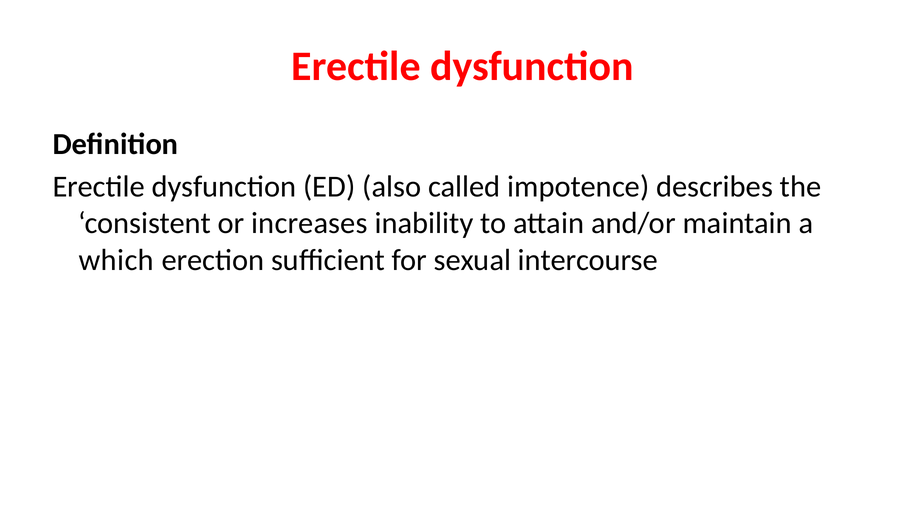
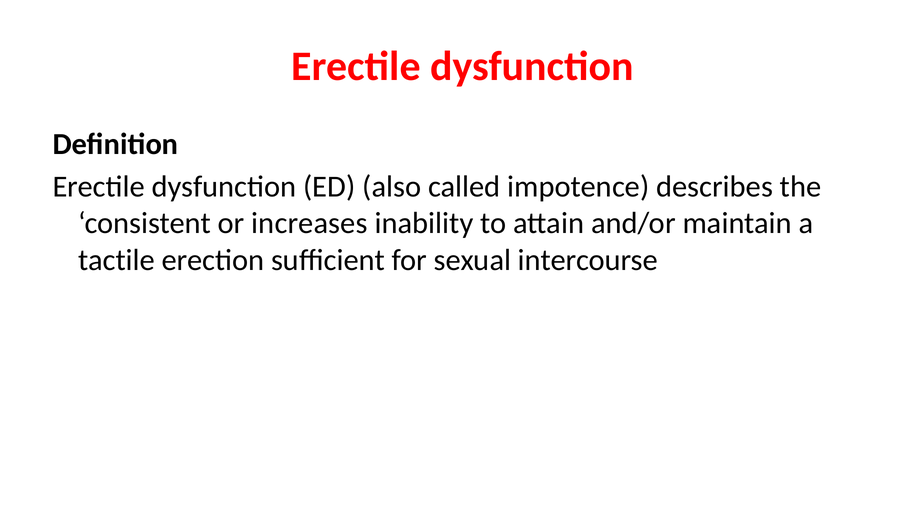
which: which -> tactile (117, 260)
